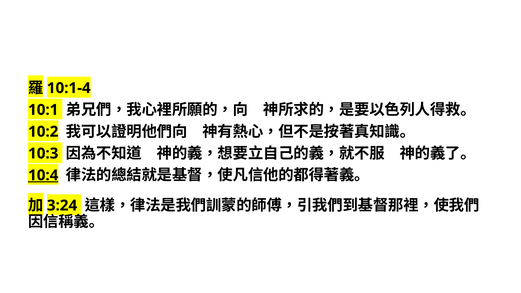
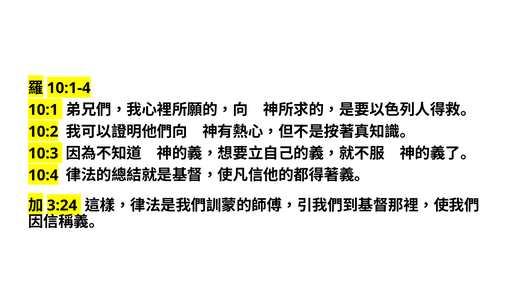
10:4 underline: present -> none (43, 175)
